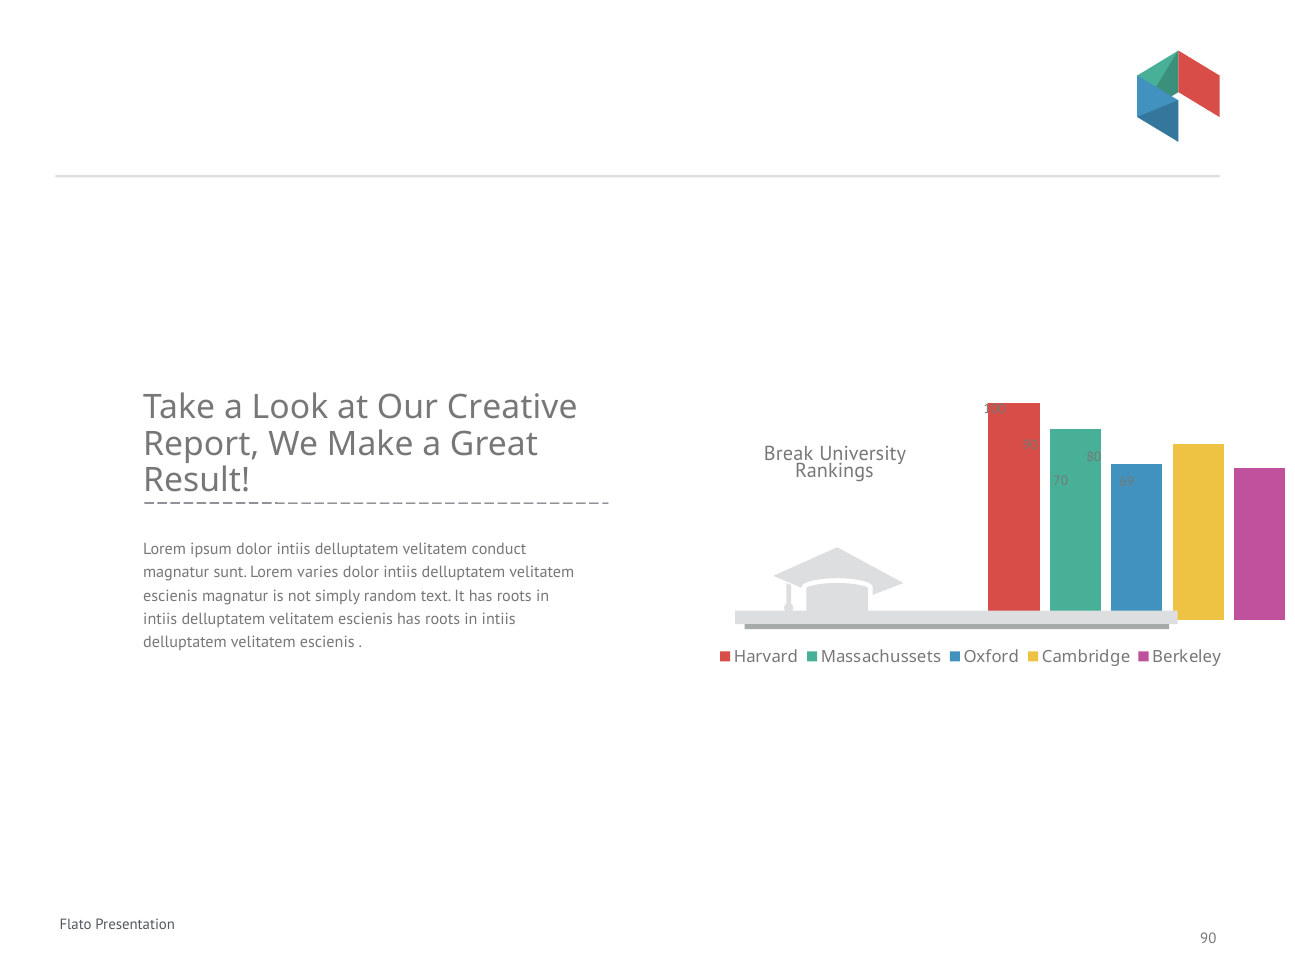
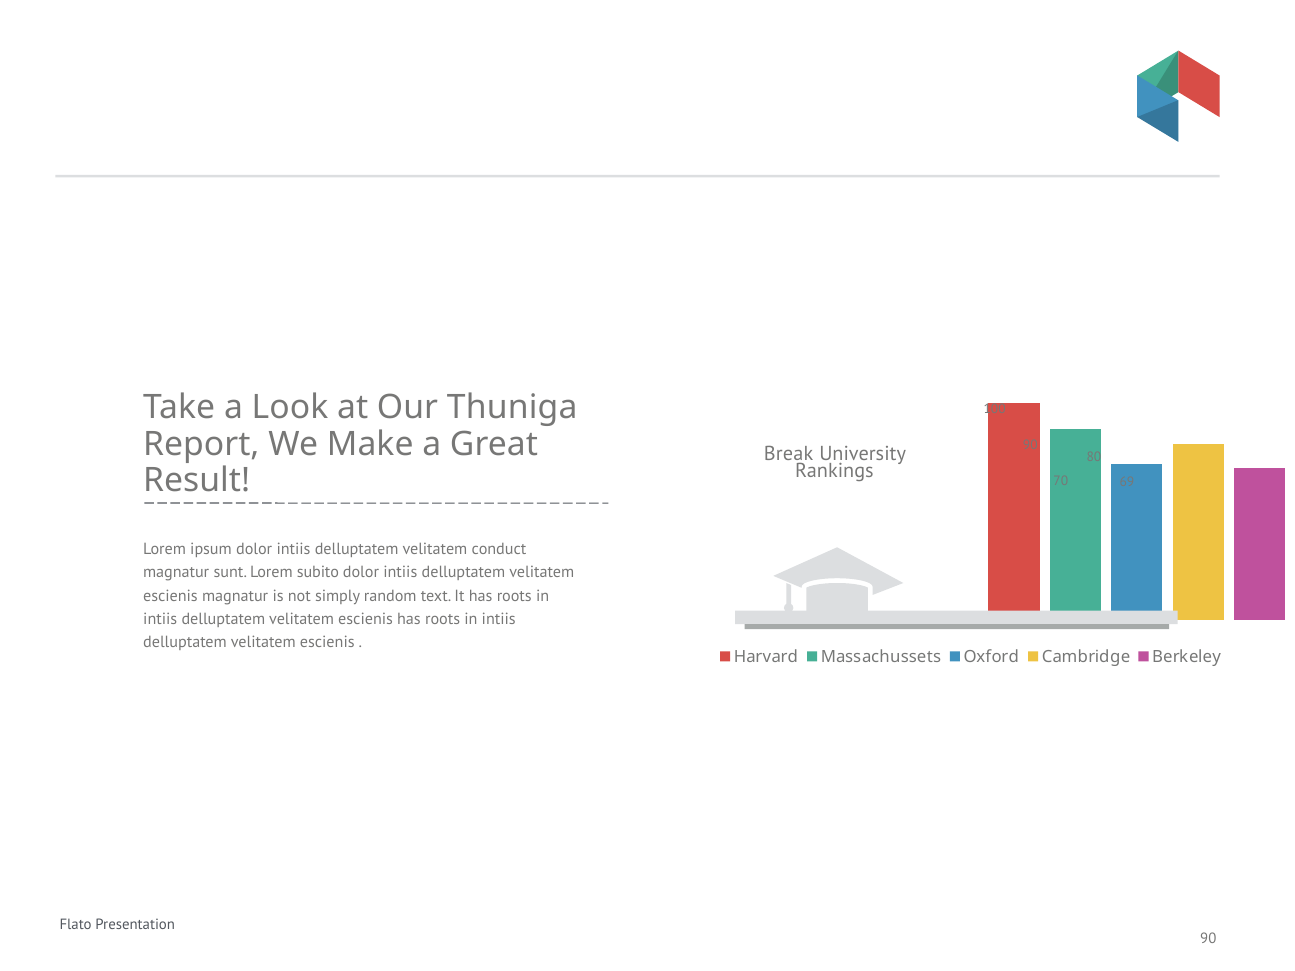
Creative: Creative -> Thuniga (512, 408)
varies: varies -> subito (318, 573)
